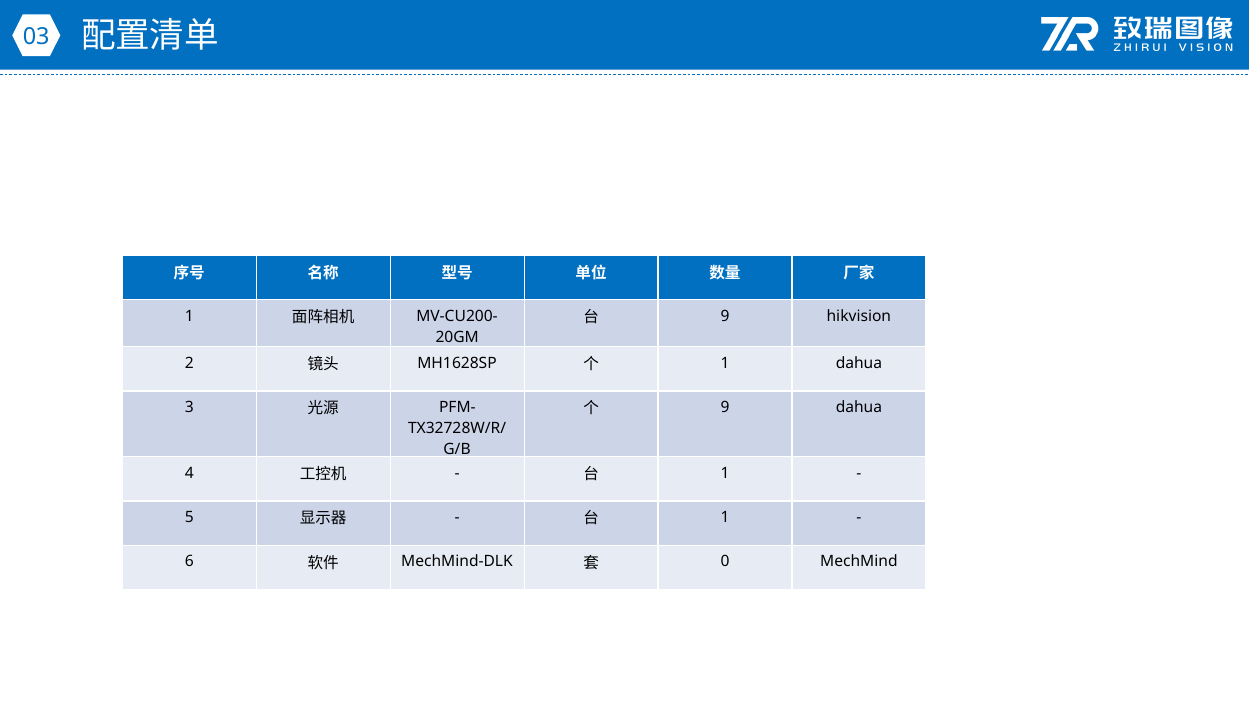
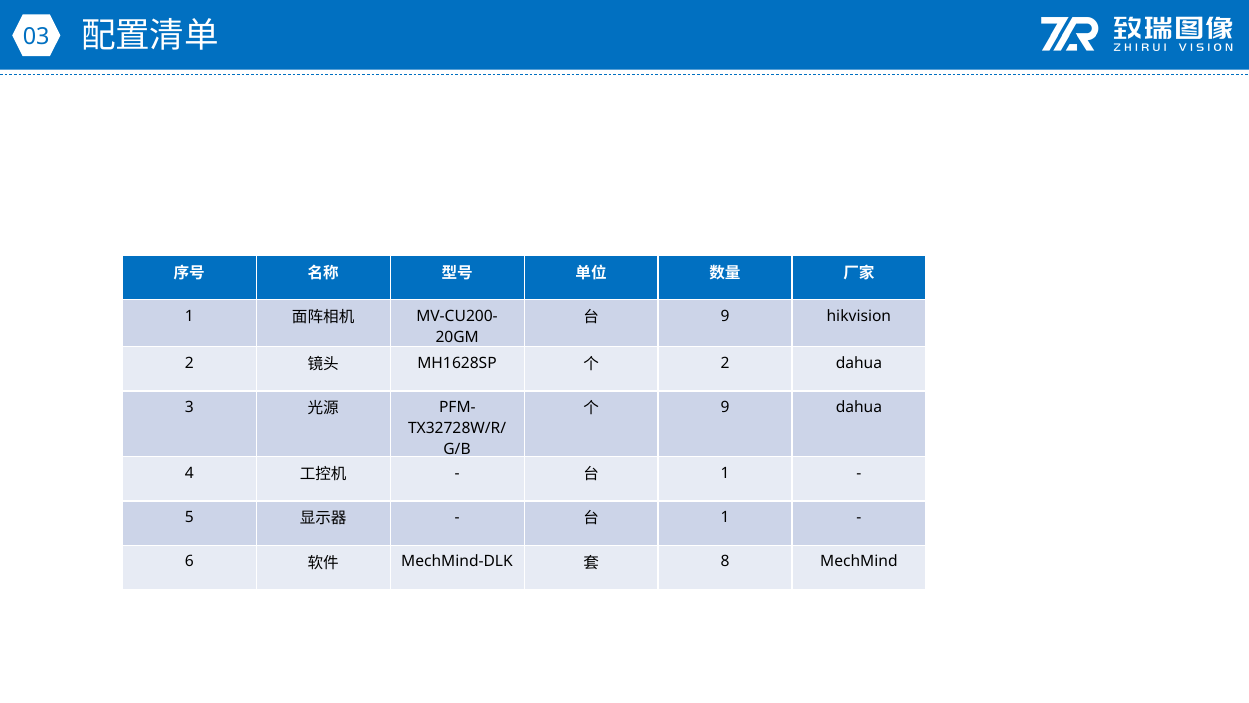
1: 1 -> 2 (725, 363)
0: 0 -> 8 (725, 561)
